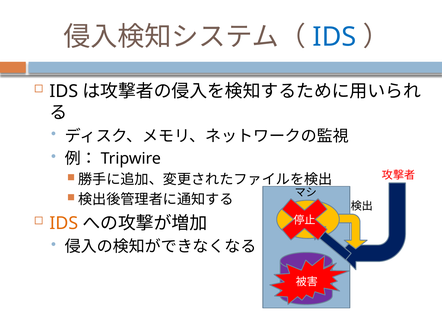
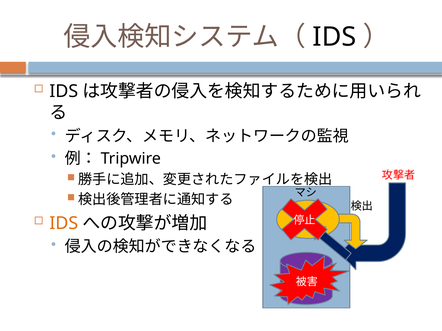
IDS colour: blue -> black (334, 37)
